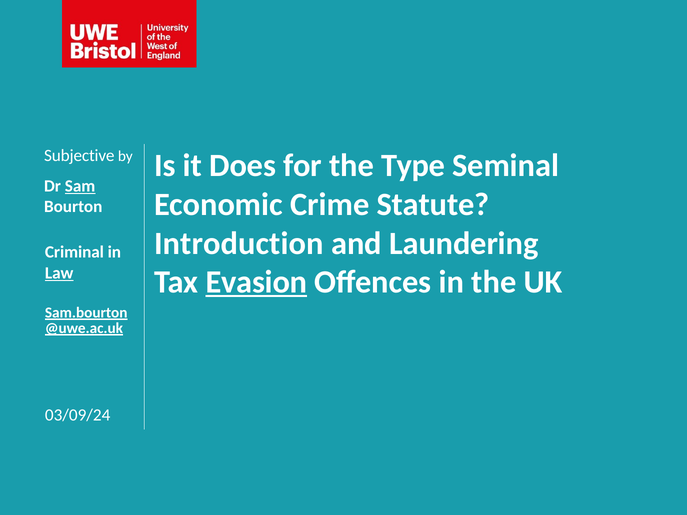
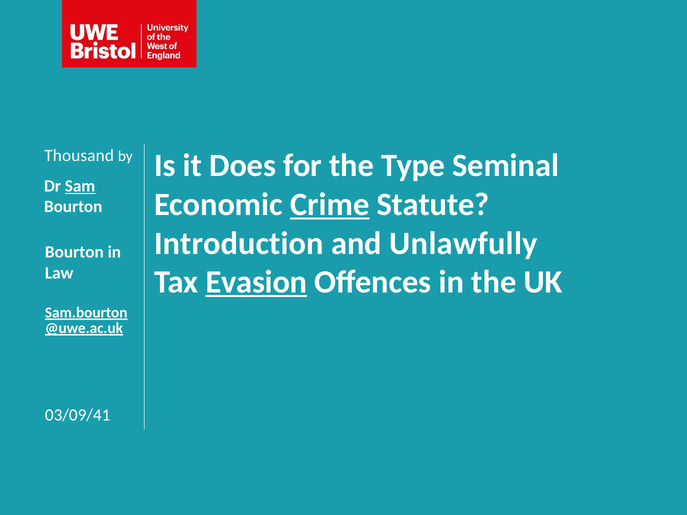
Subjective: Subjective -> Thousand (79, 156)
Crime underline: none -> present (330, 205)
Laundering: Laundering -> Unlawfully (464, 243)
Criminal: Criminal -> Bourton (74, 252)
Law underline: present -> none (59, 273)
03/09/24: 03/09/24 -> 03/09/41 (78, 415)
